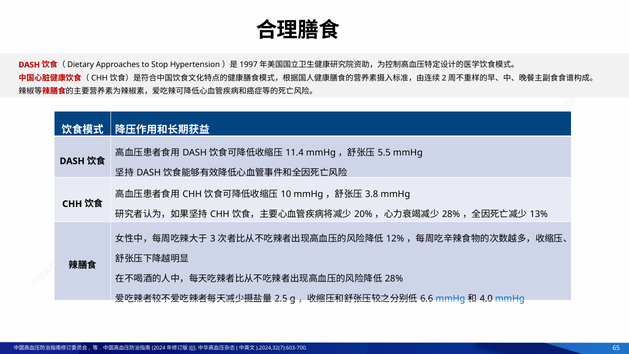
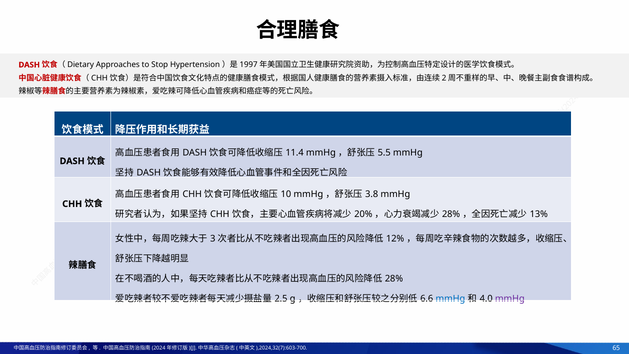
mmHg colour: blue -> purple (510, 299)
